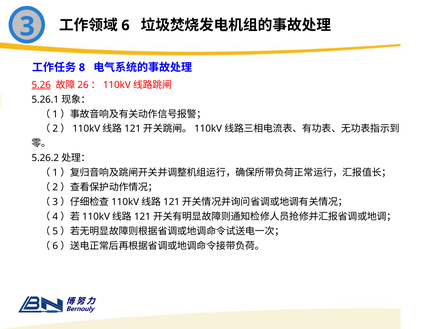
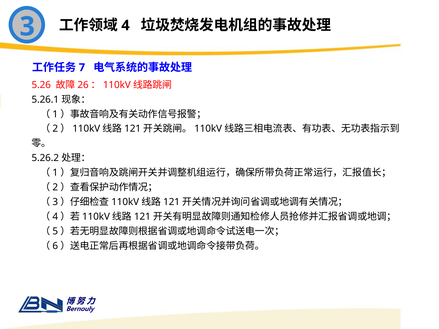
6: 6 -> 4 (125, 25)
8: 8 -> 7 (82, 68)
5.26 underline: present -> none (41, 85)
